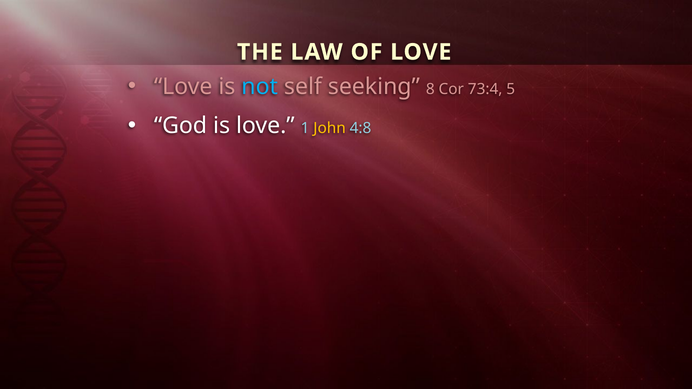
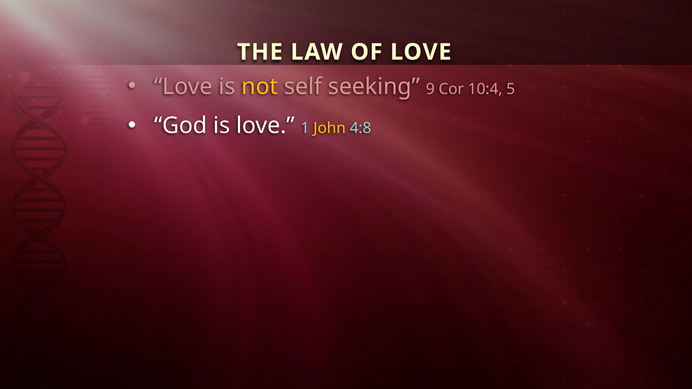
not colour: light blue -> yellow (260, 87)
8: 8 -> 9 (430, 89)
73:4: 73:4 -> 10:4 (485, 89)
